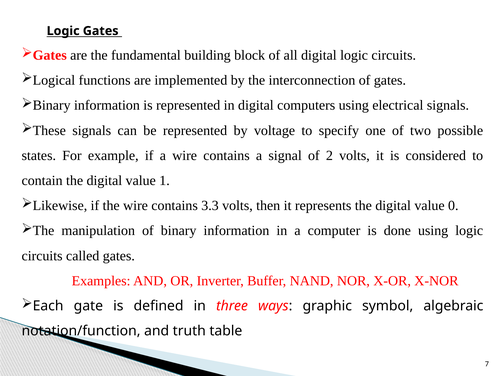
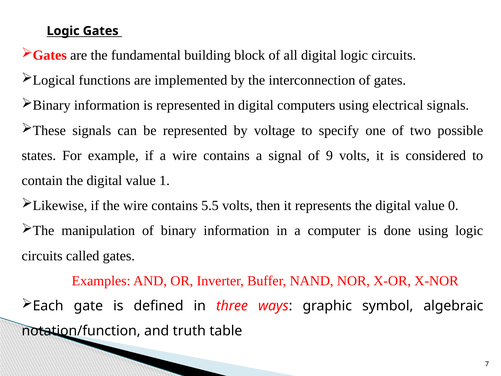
2: 2 -> 9 (329, 155)
3.3: 3.3 -> 5.5 (210, 206)
